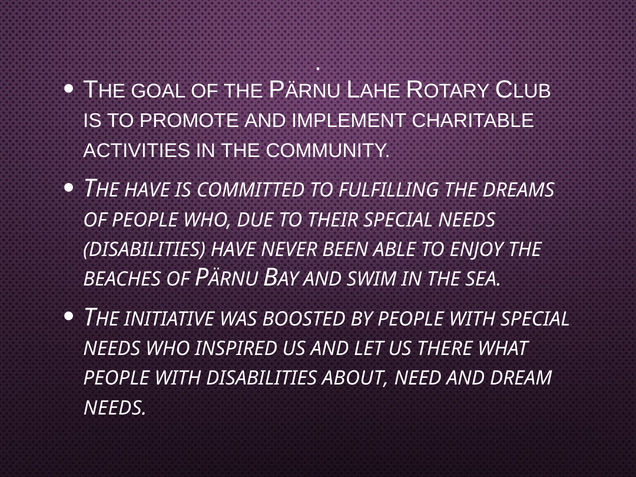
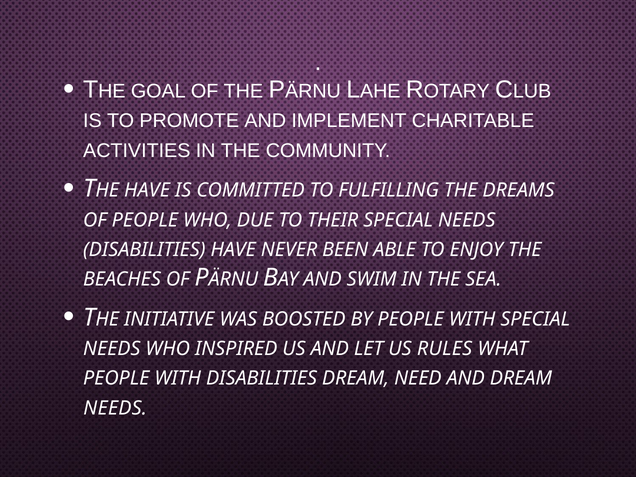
THERE: THERE -> RULES (445, 349)
DISABILITIES ABOUT: ABOUT -> DREAM (356, 378)
